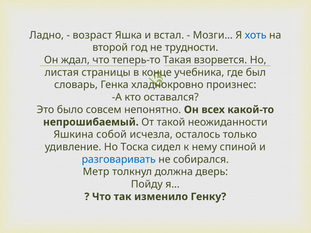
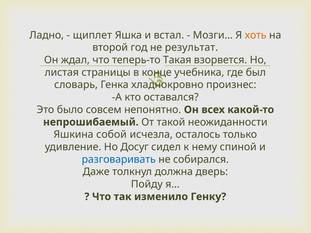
возраст: возраст -> щиплет (92, 35)
хоть colour: blue -> orange (256, 35)
трудности: трудности -> результат (191, 48)
Тоска: Тоска -> Досуг (135, 147)
Метр: Метр -> Даже (96, 172)
